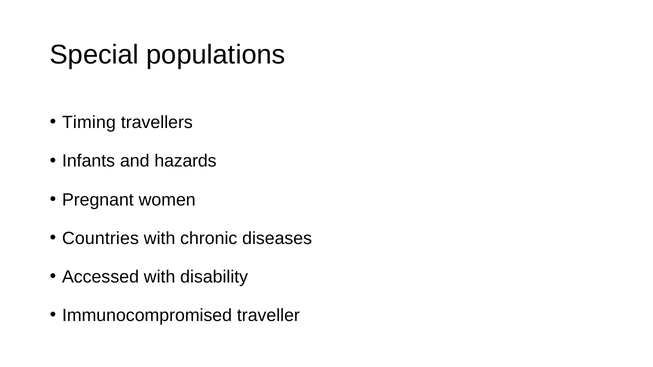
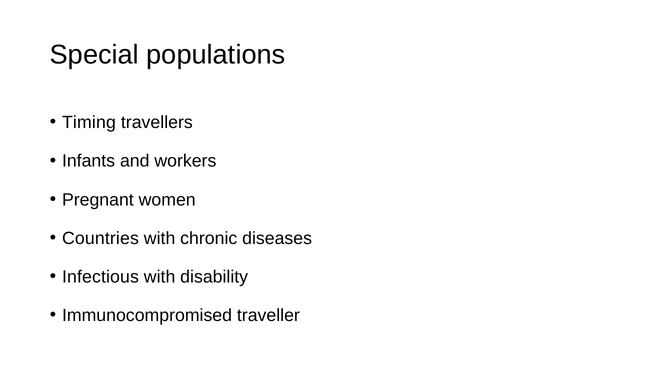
hazards: hazards -> workers (185, 161)
Accessed: Accessed -> Infectious (100, 277)
